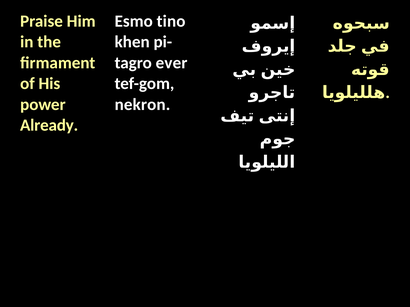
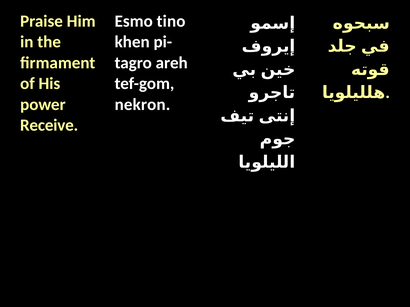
ever: ever -> areh (172, 63)
Already: Already -> Receive (49, 125)
